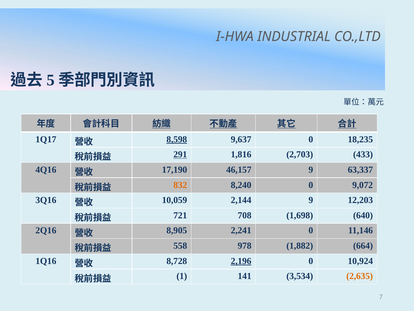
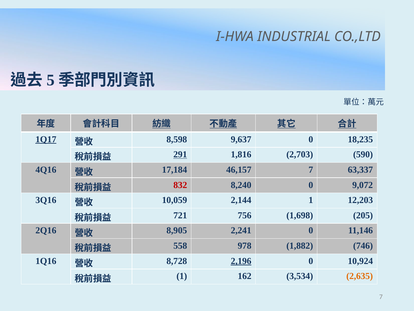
1Q17 underline: none -> present (46, 139)
8,598 underline: present -> none (177, 139)
433: 433 -> 590 (363, 154)
17,190: 17,190 -> 17,184 (175, 169)
46,157 9: 9 -> 7 (311, 169)
832 colour: orange -> red (180, 185)
2,144 9: 9 -> 1 (311, 200)
708: 708 -> 756 (245, 215)
640: 640 -> 205 (363, 215)
664: 664 -> 746 (363, 245)
141: 141 -> 162 (245, 276)
